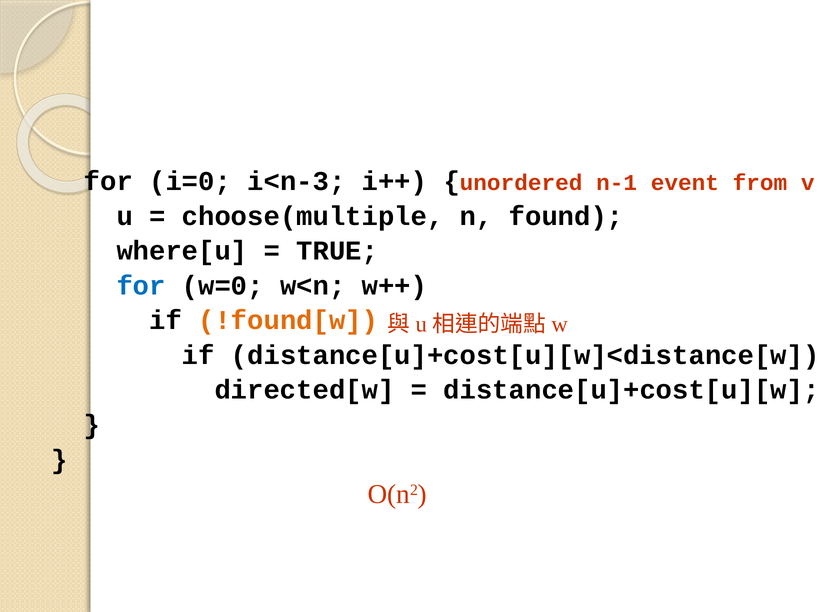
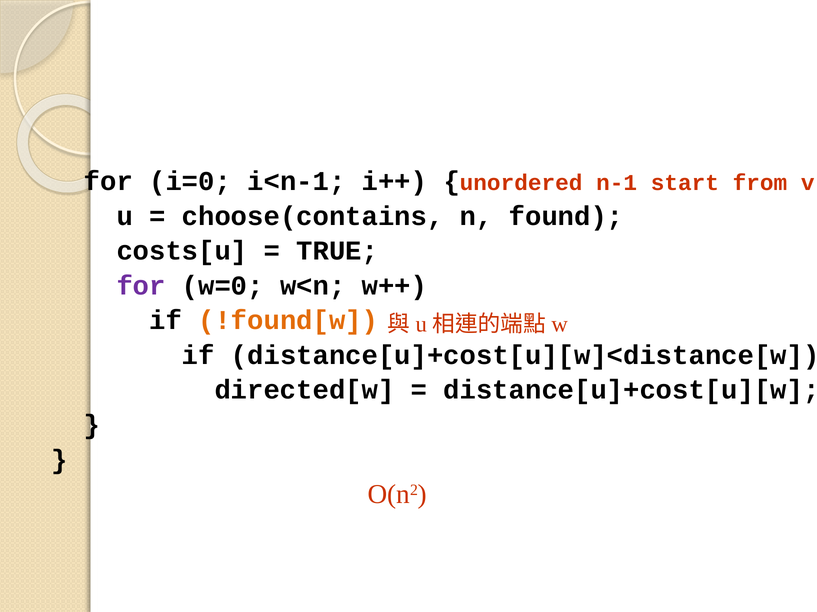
i<n-3: i<n-3 -> i<n-1 (296, 181)
event: event -> start (685, 183)
choose(multiple: choose(multiple -> choose(contains (313, 216)
where[u: where[u -> costs[u (182, 251)
for colour: blue -> purple (141, 286)
